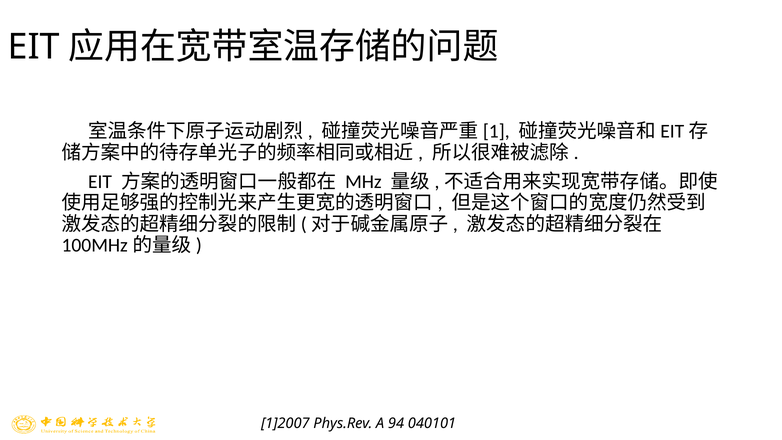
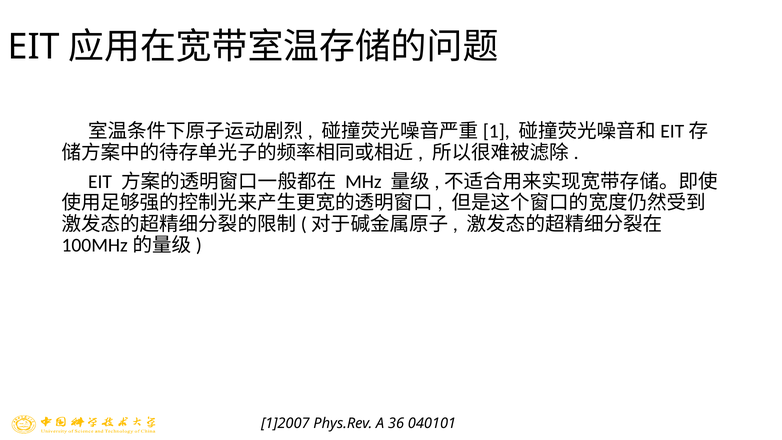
94: 94 -> 36 (396, 423)
